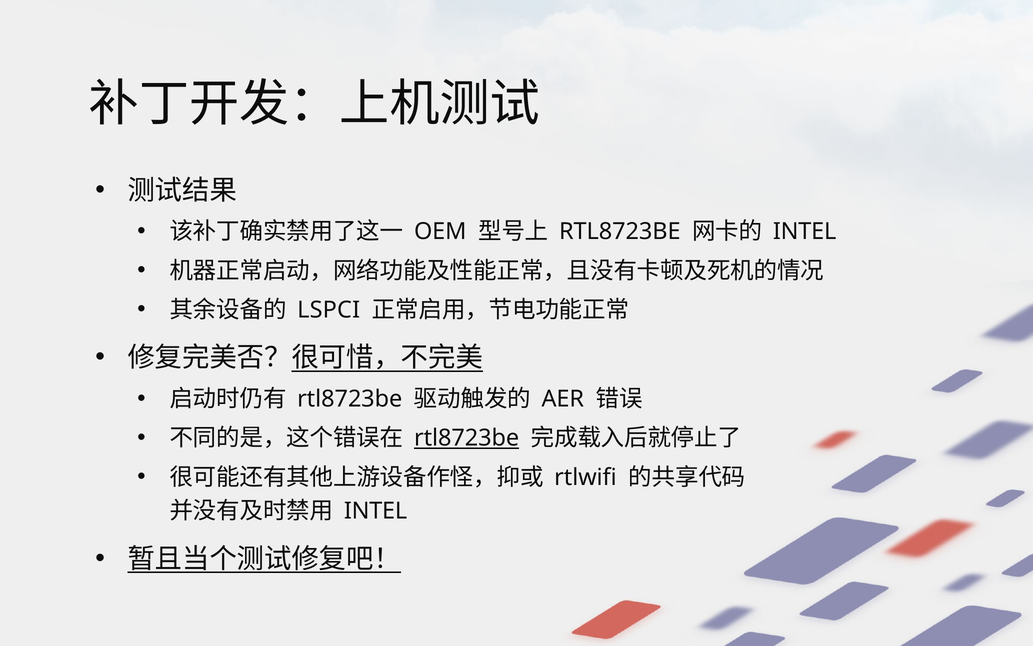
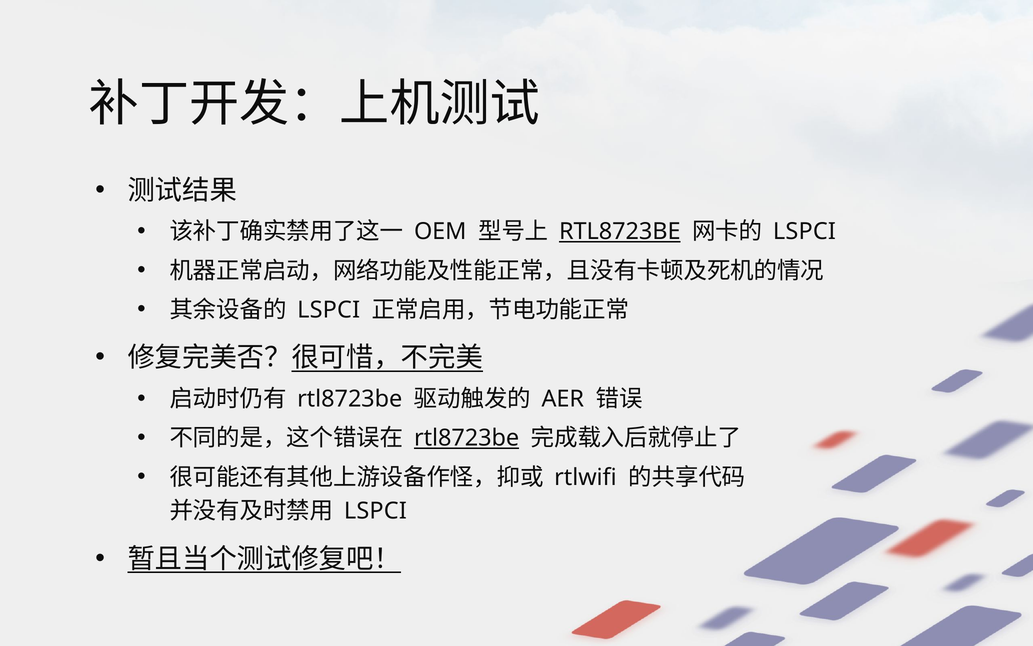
RTL8723BE underline: none -> present (620, 232)
INTEL: INTEL -> LSPCI (804, 232)
INTEL: INTEL -> LSPCI (375, 511)
